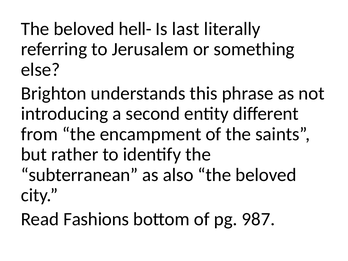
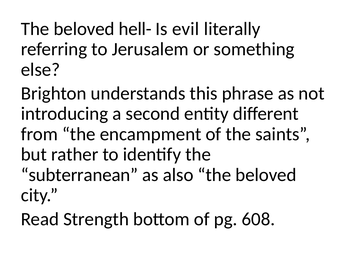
last: last -> evil (186, 29)
Fashions: Fashions -> Strength (96, 219)
987: 987 -> 608 (258, 219)
